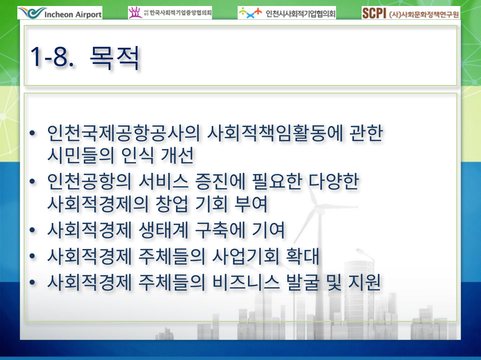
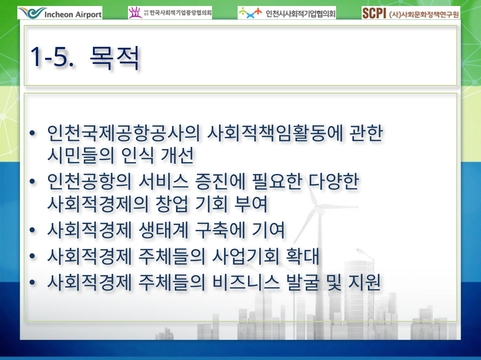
1-8: 1-8 -> 1-5 (52, 57)
